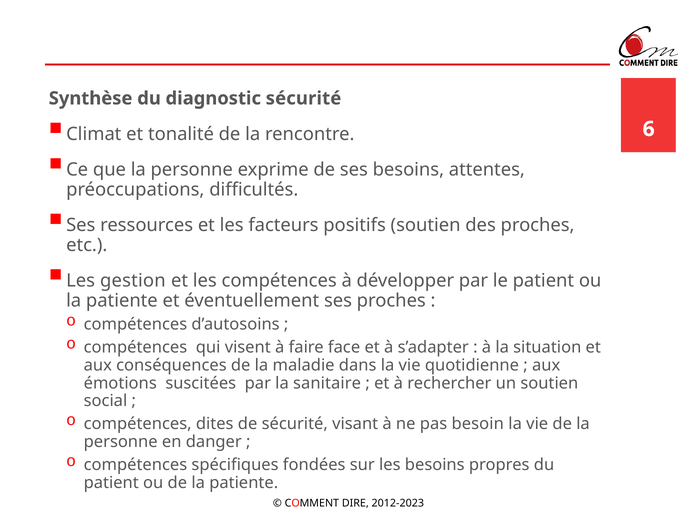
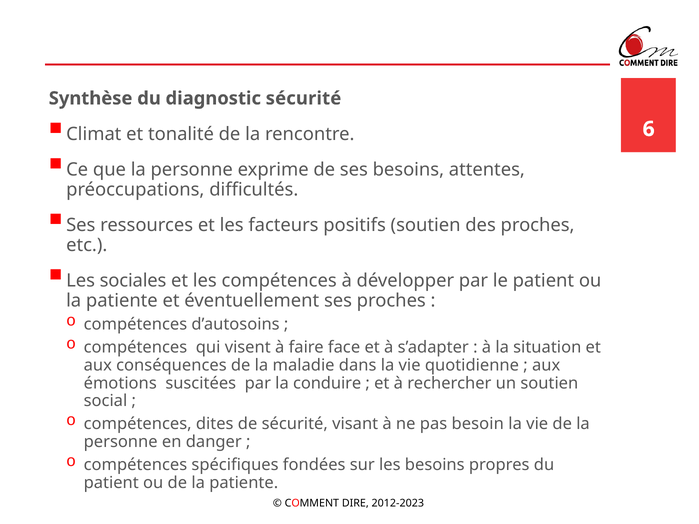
gestion: gestion -> sociales (133, 281)
sanitaire: sanitaire -> conduire (327, 383)
